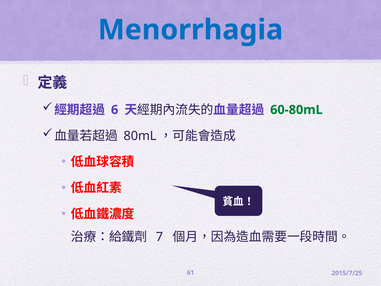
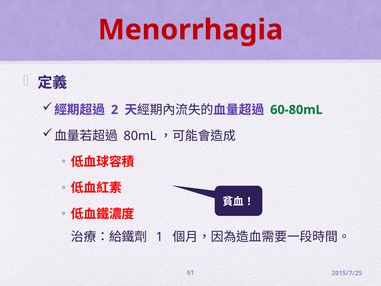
Menorrhagia colour: blue -> red (190, 30)
6: 6 -> 2 (115, 110)
7: 7 -> 1 (159, 237)
